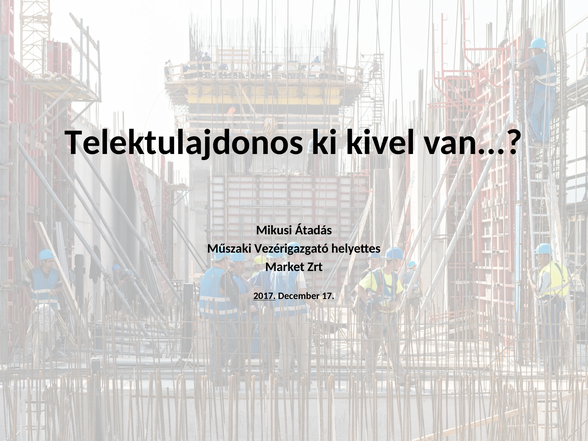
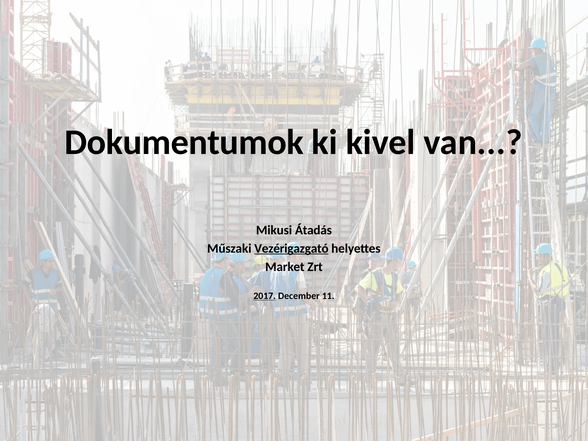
Telektulajdonos: Telektulajdonos -> Dokumentumok (184, 142)
Vezérigazgató underline: none -> present (291, 248)
17: 17 -> 11 (328, 296)
